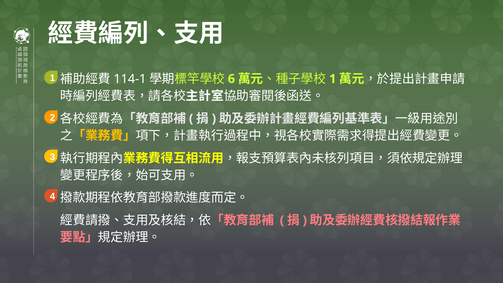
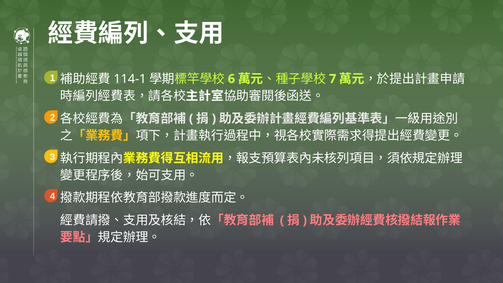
1: 1 -> 7 (333, 79)
